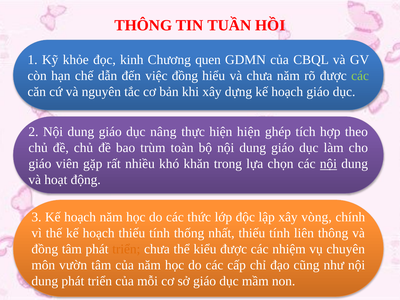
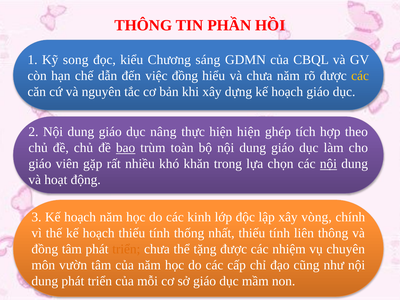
TUẦN: TUẦN -> PHẦN (229, 25)
khỏe: khỏe -> song (76, 60)
kinh: kinh -> kiểu (132, 60)
quen: quen -> sáng (208, 60)
các colour: light green -> yellow (360, 76)
bao underline: none -> present (126, 148)
thức: thức -> kinh (199, 217)
kiểu: kiểu -> tặng (205, 249)
